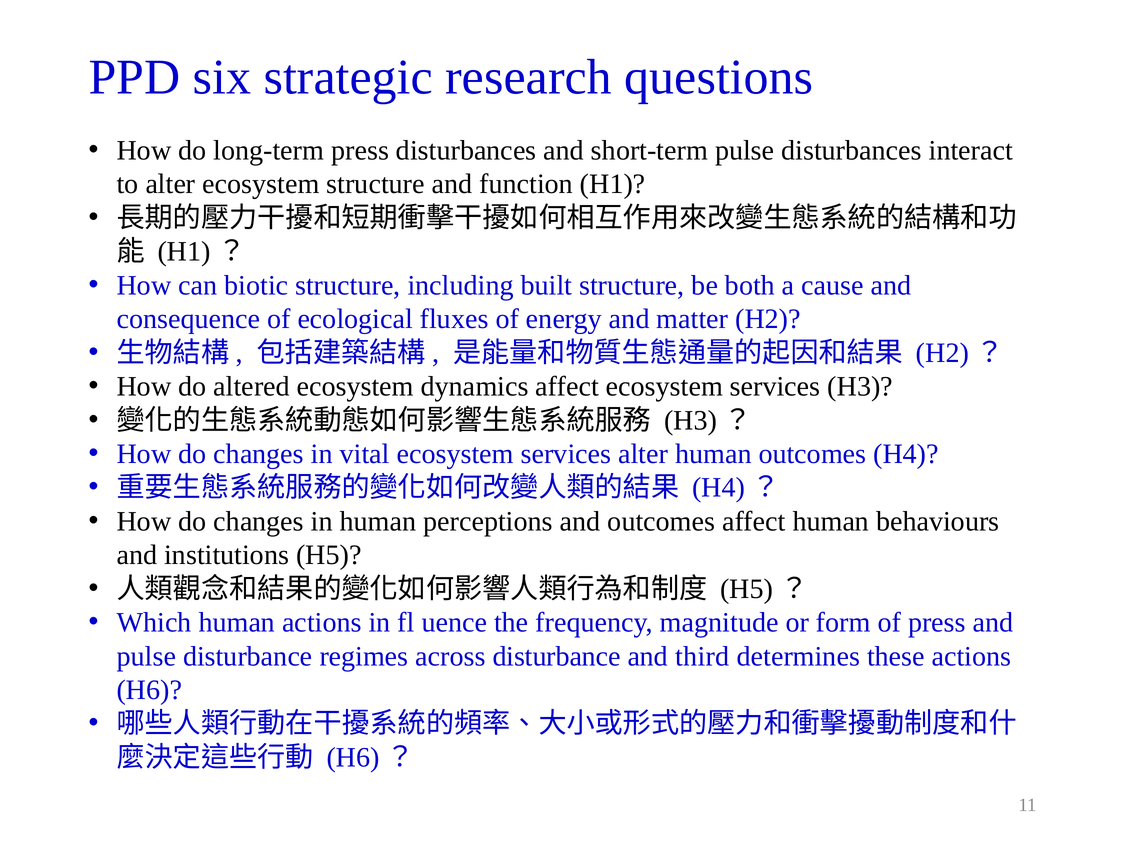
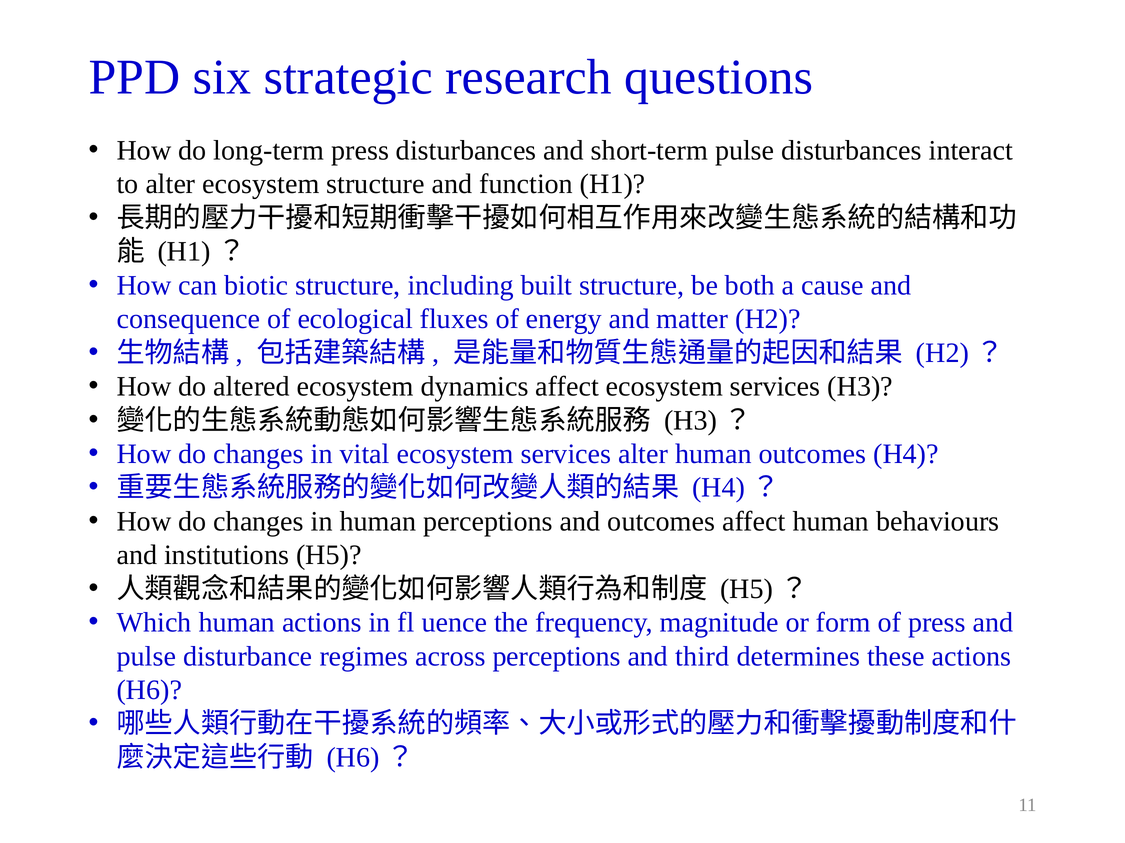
across disturbance: disturbance -> perceptions (557, 657)
